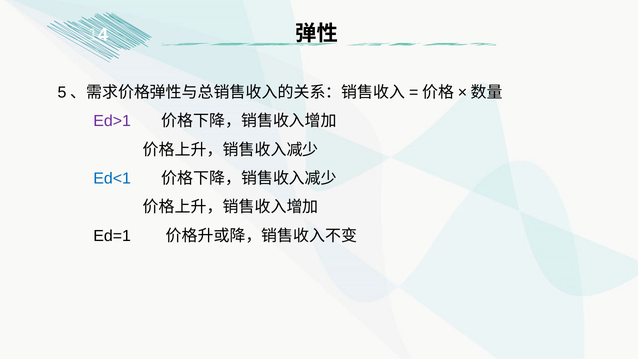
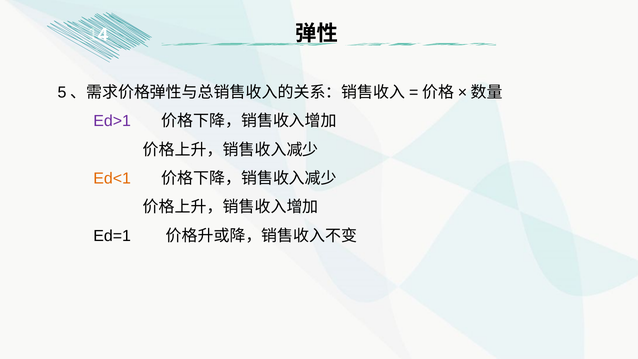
Ed<1 colour: blue -> orange (112, 178)
